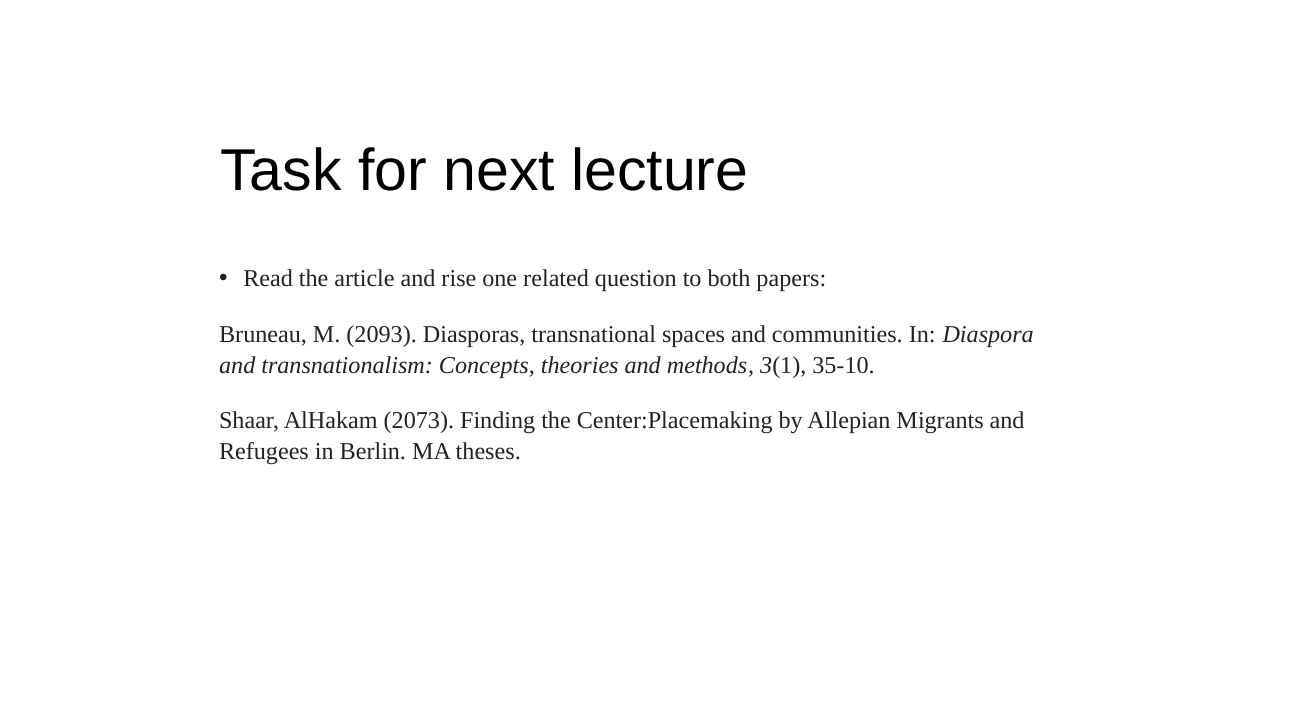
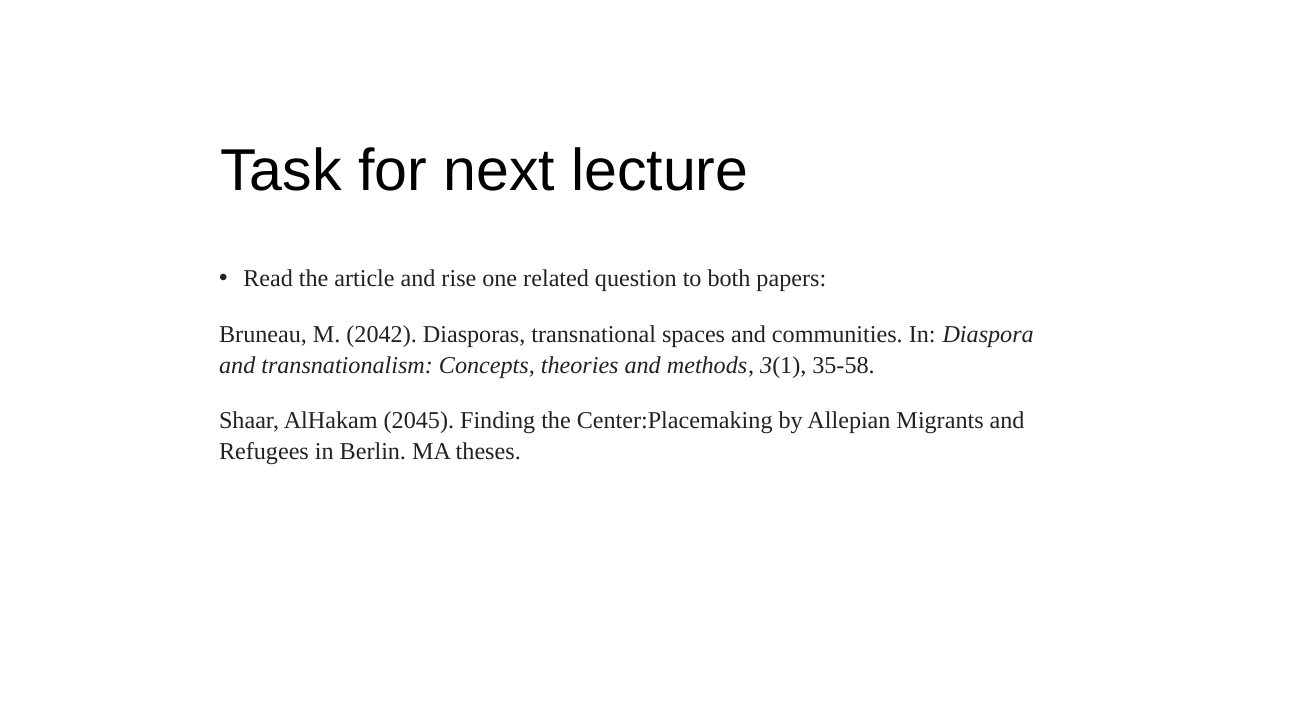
2093: 2093 -> 2042 (382, 334)
35-10: 35-10 -> 35-58 (844, 365)
2073: 2073 -> 2045 (419, 420)
